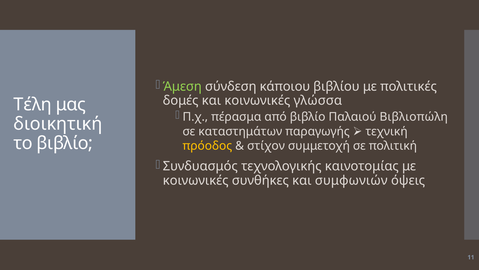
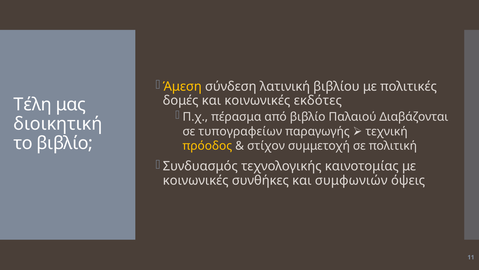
Άμεση colour: light green -> yellow (182, 86)
κάποιου: κάποιου -> λατινική (285, 86)
γλώσσα: γλώσσα -> εκδότες (318, 100)
Βιβλιοπώλη: Βιβλιοπώλη -> Διαβάζονται (414, 117)
καταστημάτων: καταστημάτων -> τυπογραφείων (240, 131)
